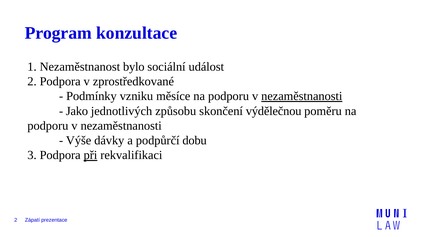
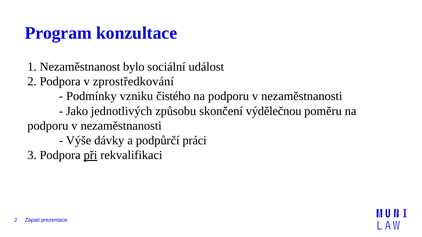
zprostředkované: zprostředkované -> zprostředkování (133, 82)
měsíce: měsíce -> čistého (173, 96)
nezaměstnanosti underline: present -> none (302, 96)
dobu: dobu -> práci (195, 141)
